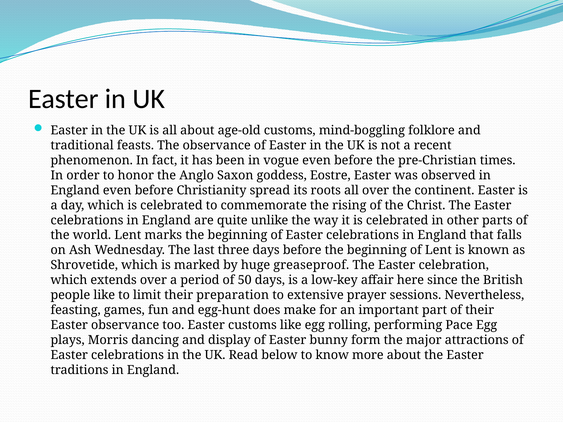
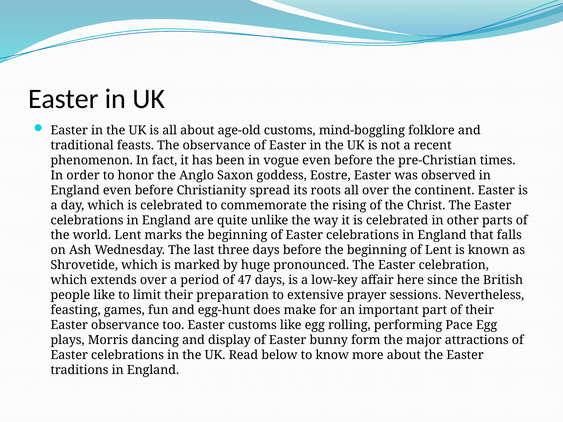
greaseproof: greaseproof -> pronounced (311, 265)
50: 50 -> 47 (245, 280)
